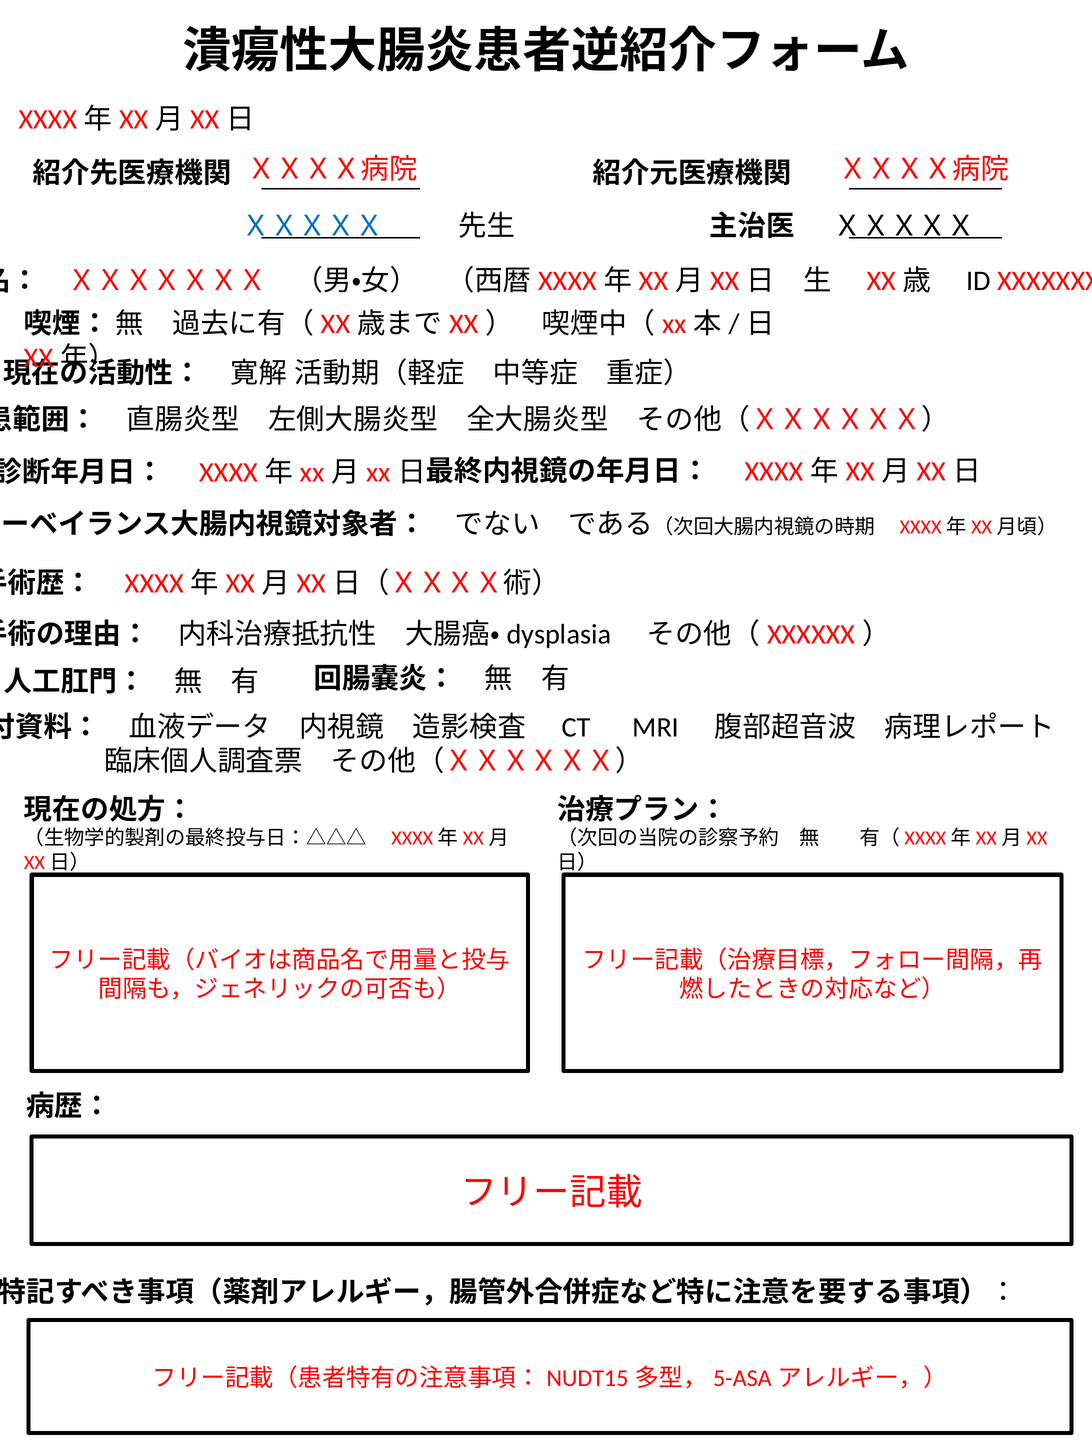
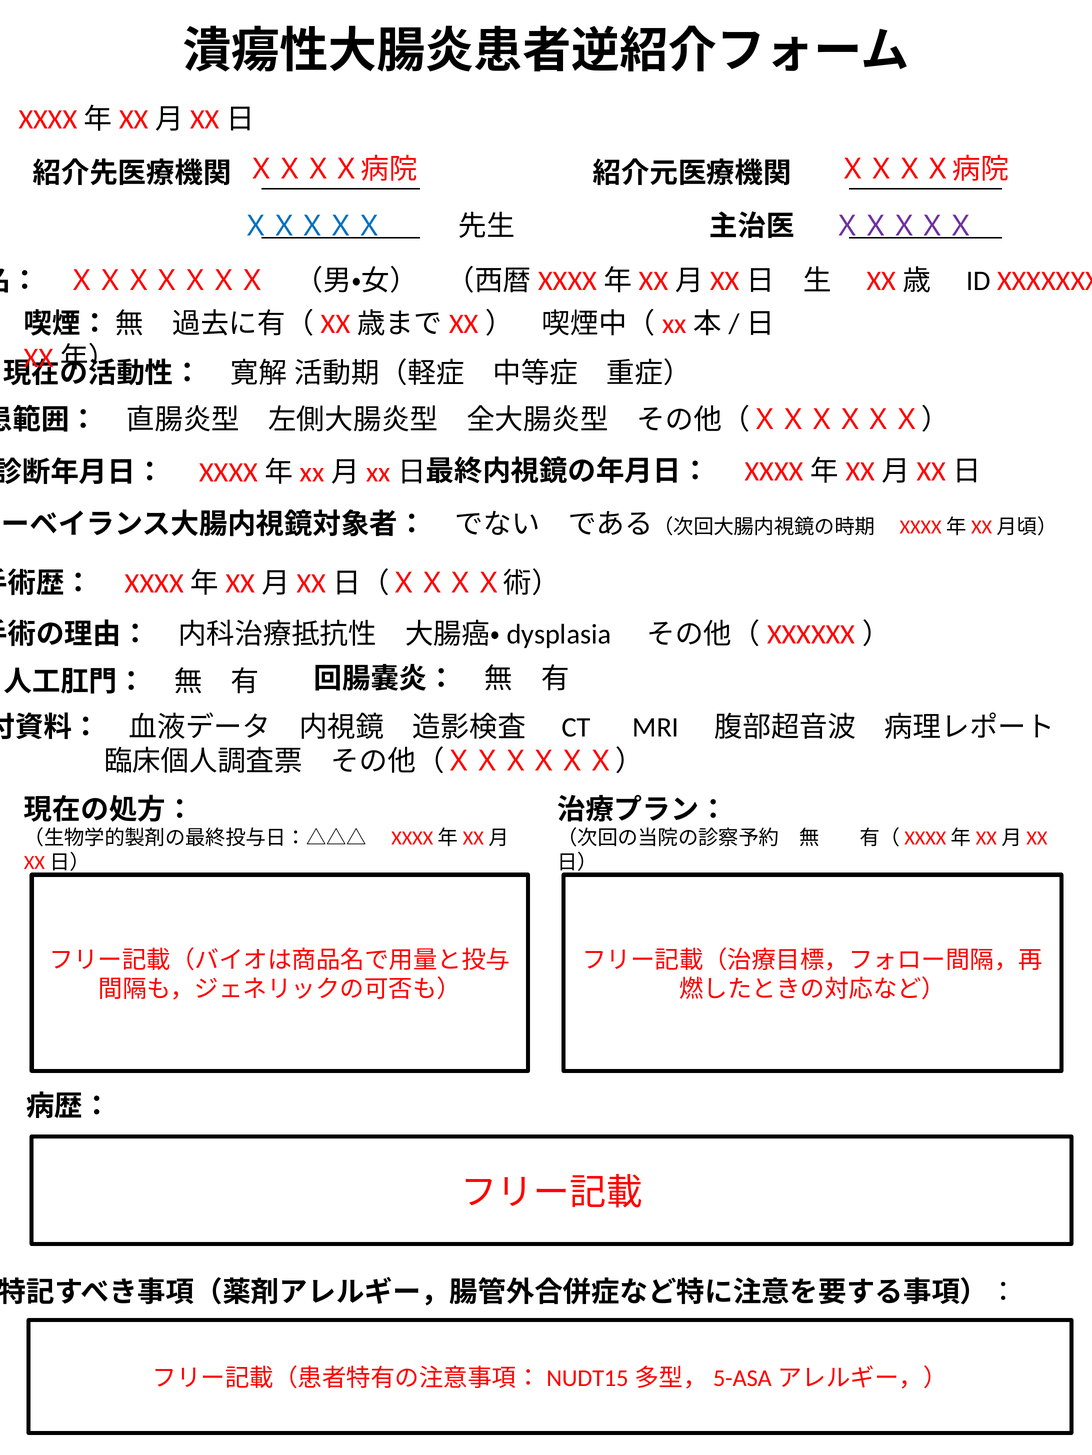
ＸＸＸＸＸ colour: black -> purple (904, 227)
